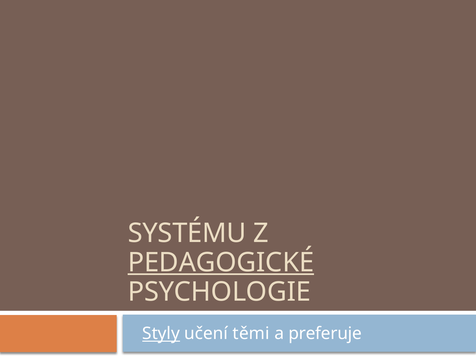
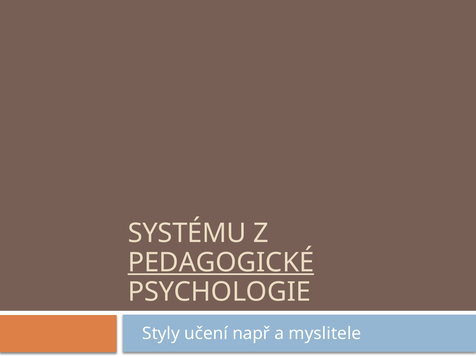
Styly underline: present -> none (161, 334)
těmi: těmi -> např (251, 334)
preferuje: preferuje -> myslitele (325, 334)
